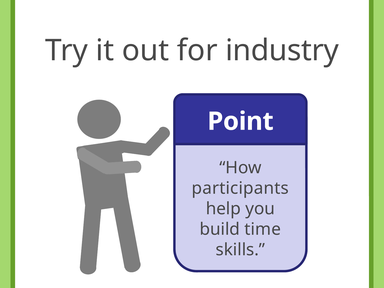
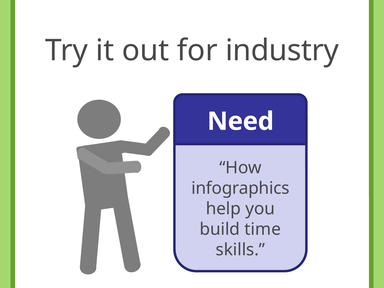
Point: Point -> Need (241, 121)
participants: participants -> infographics (240, 188)
